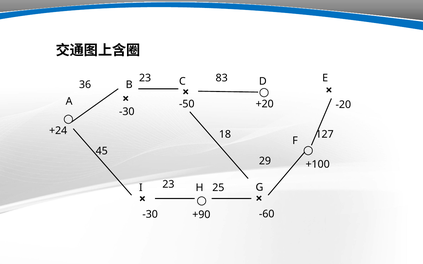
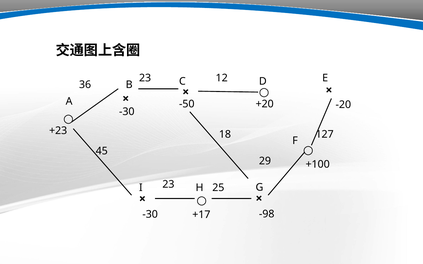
83: 83 -> 12 (222, 78)
+24: +24 -> +23 (58, 131)
-60: -60 -> -98 (267, 214)
+90: +90 -> +17 (201, 215)
